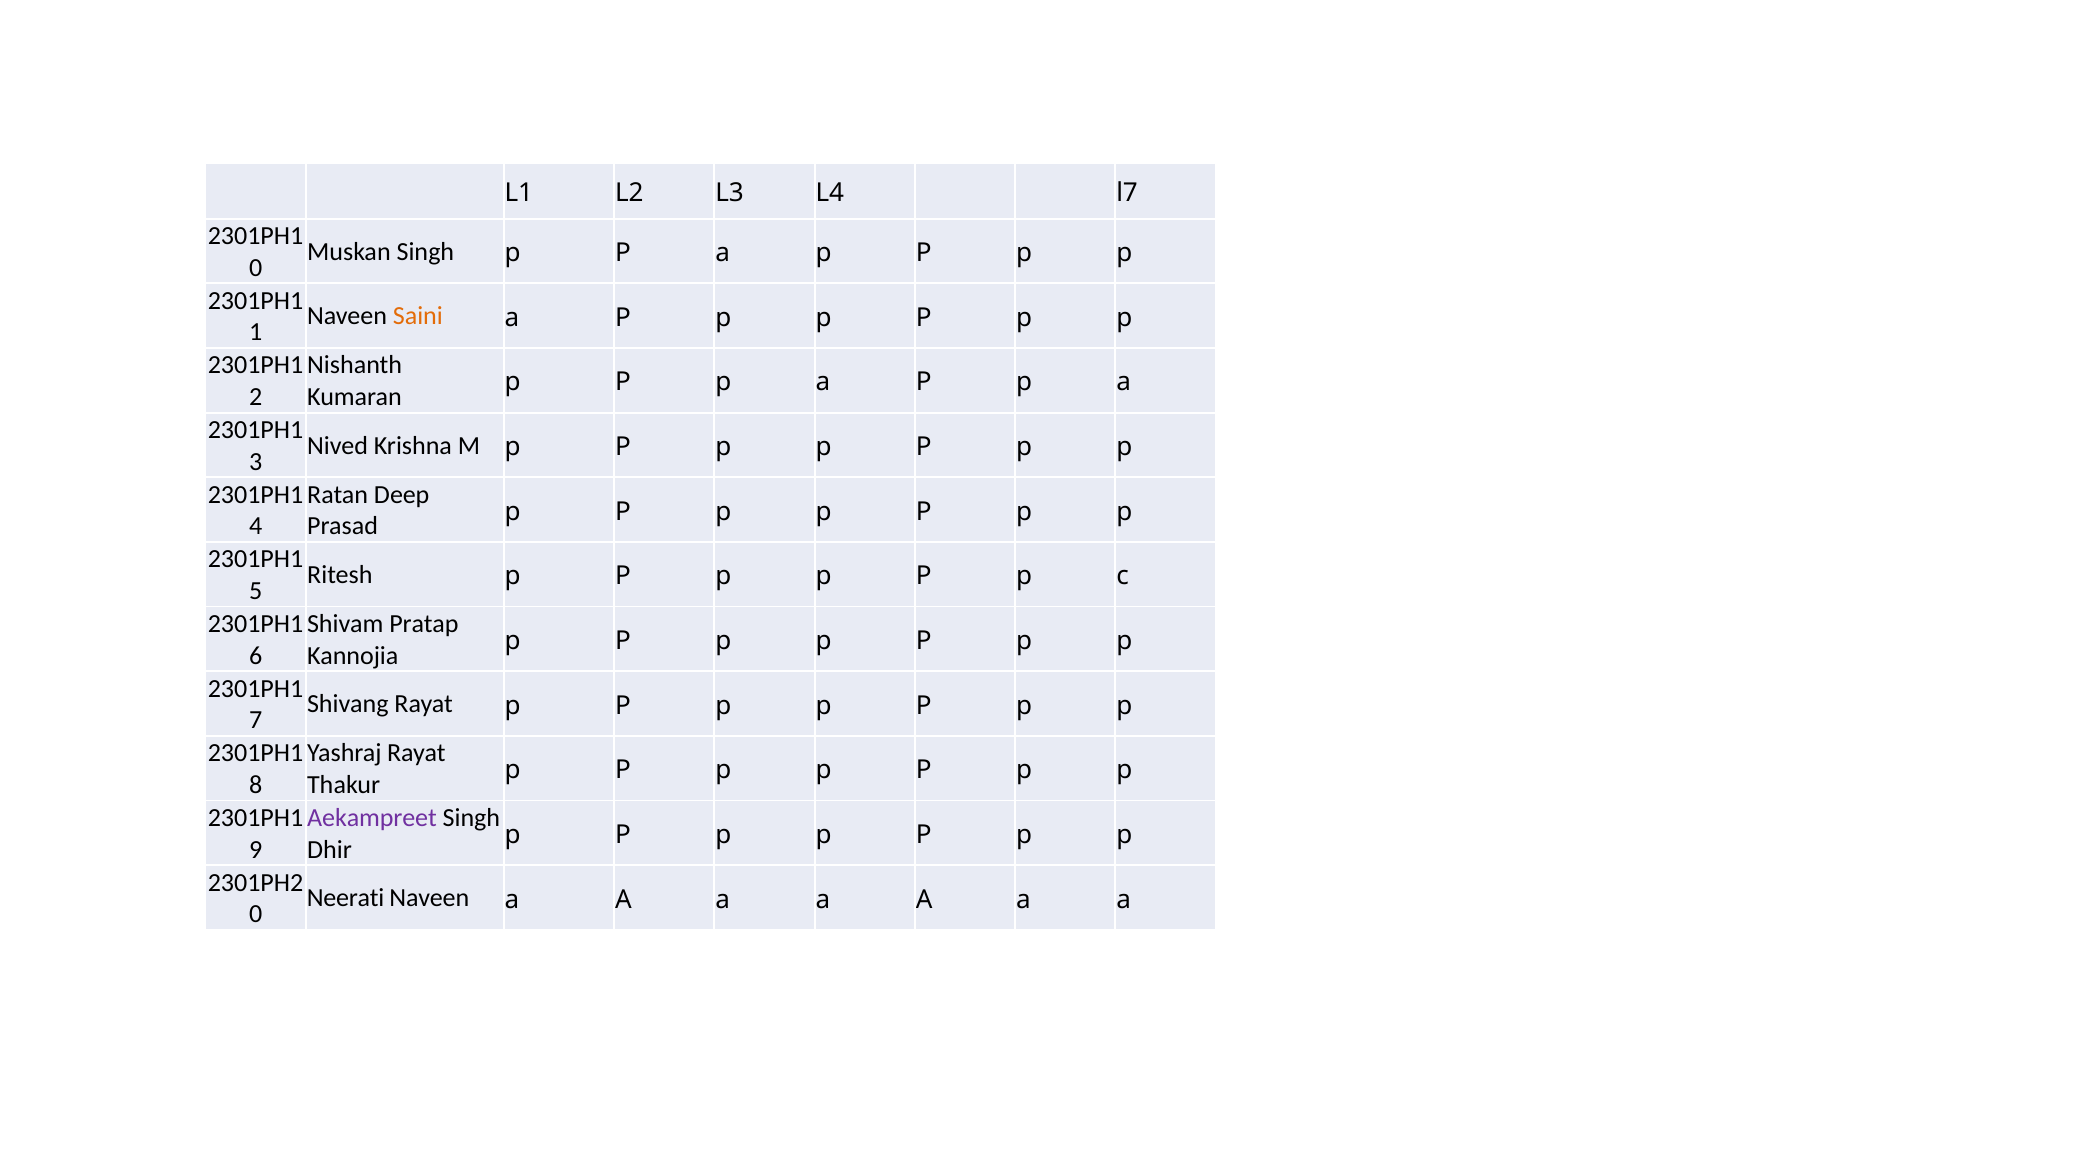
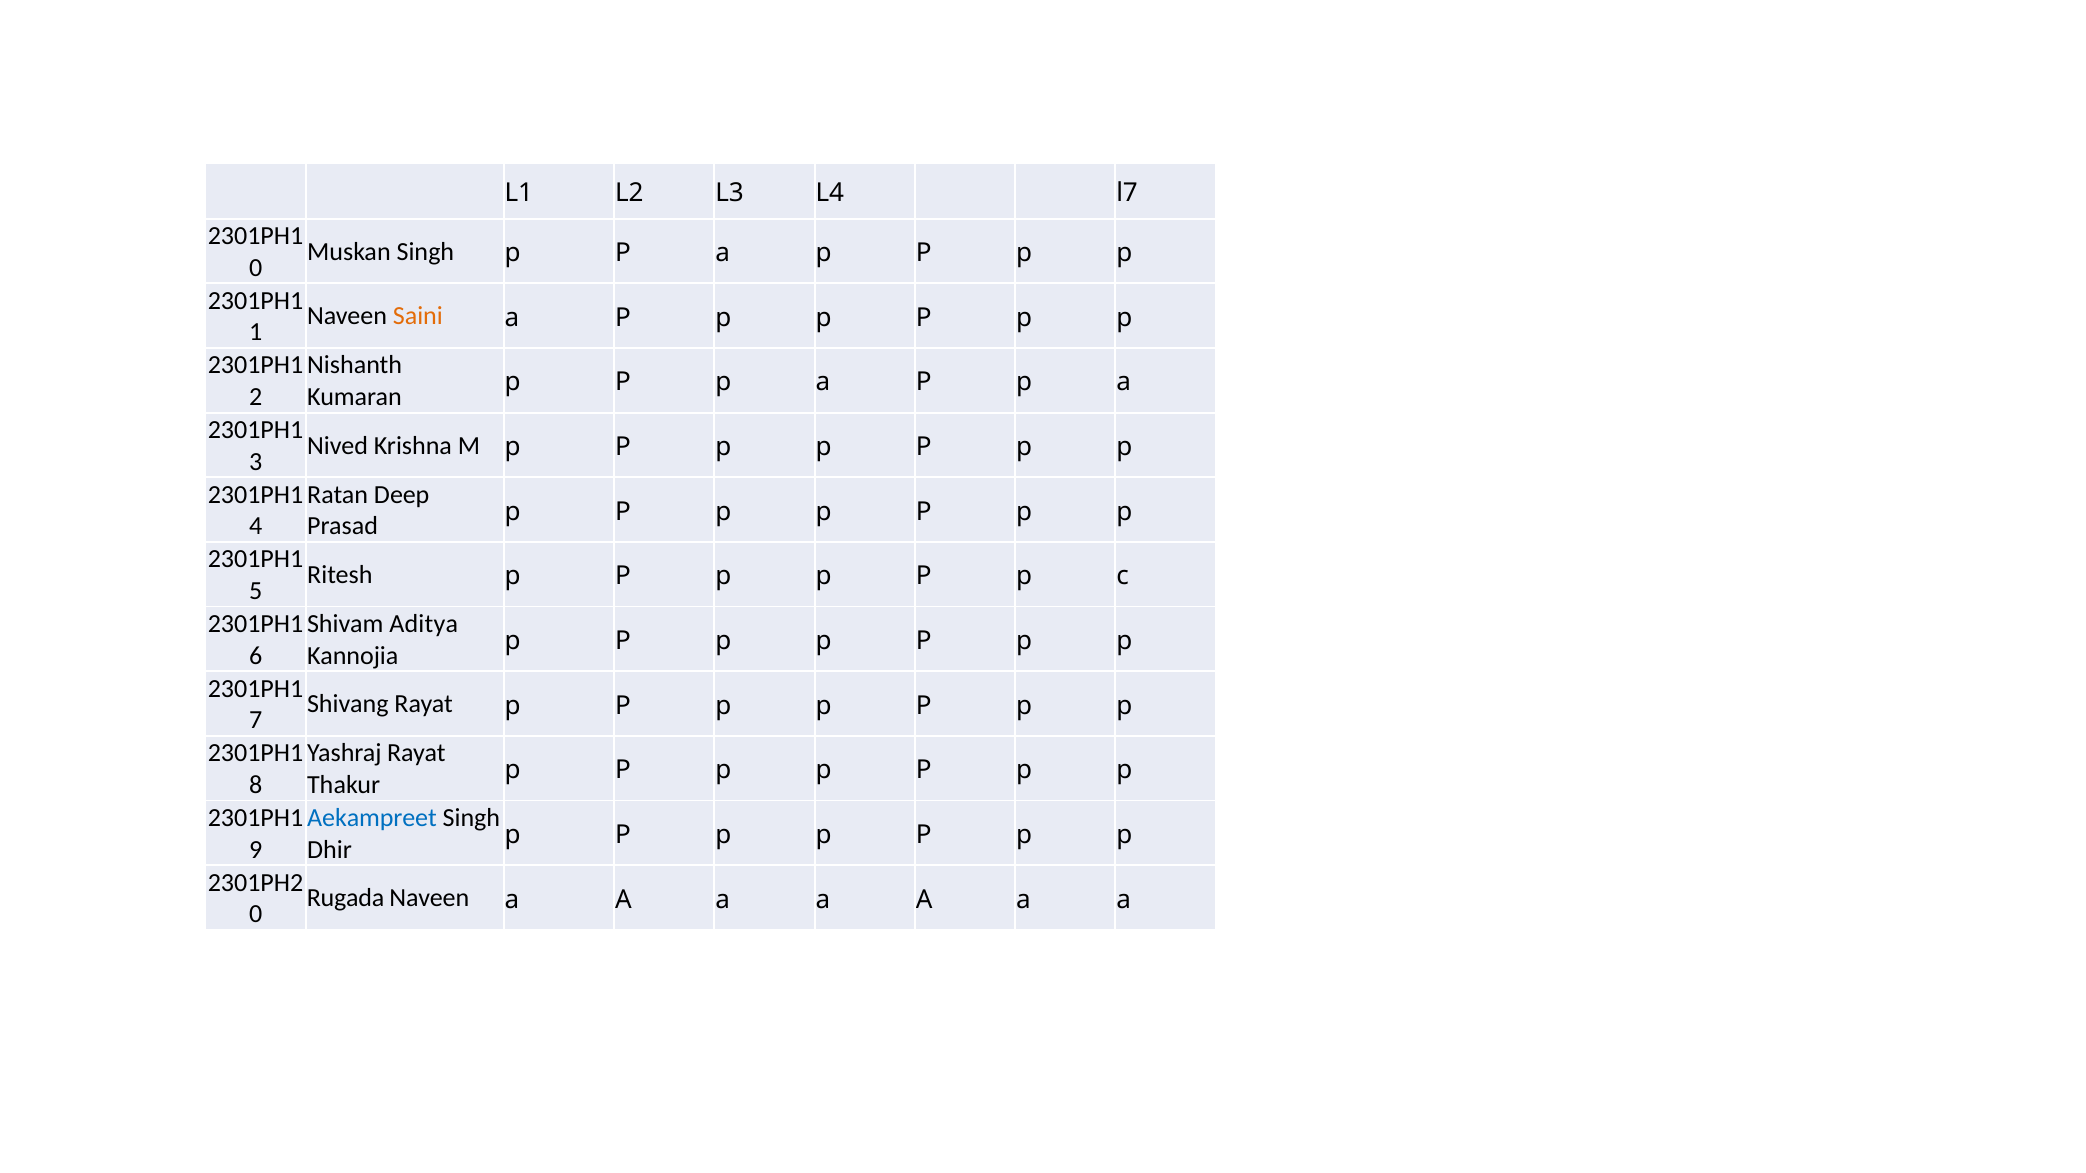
Pratap: Pratap -> Aditya (424, 624)
Aekampreet colour: purple -> blue (372, 818)
Neerati: Neerati -> Rugada (346, 899)
